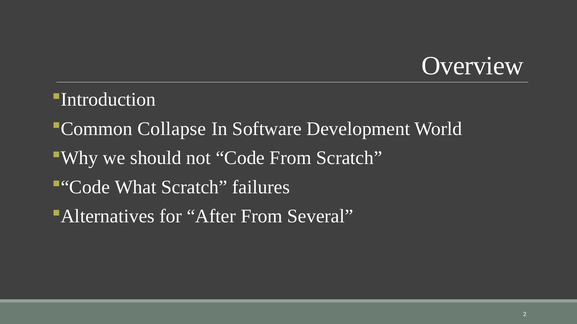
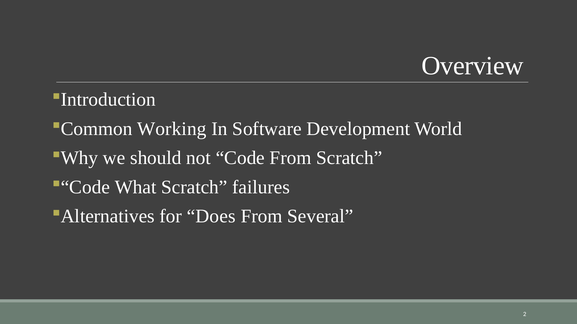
Collapse: Collapse -> Working (172, 129)
After: After -> Does (211, 217)
